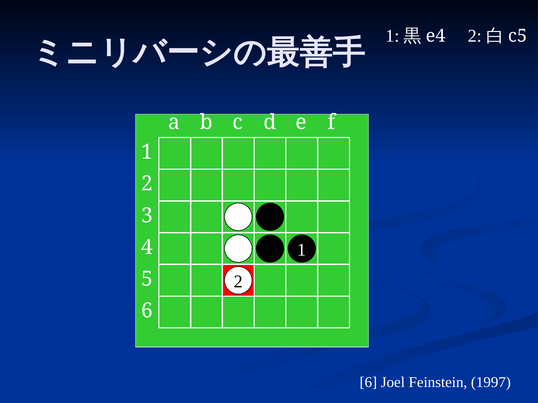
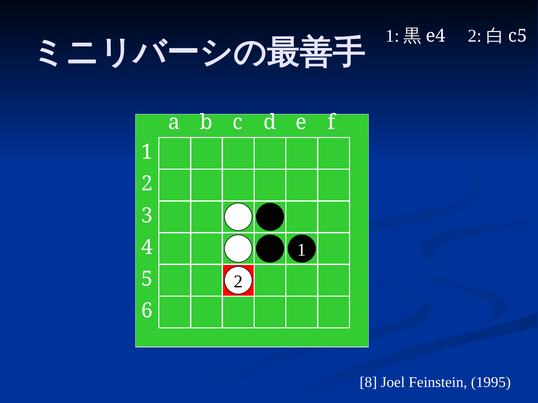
6: 6 -> 8 (368, 383)
1997: 1997 -> 1995 (491, 383)
